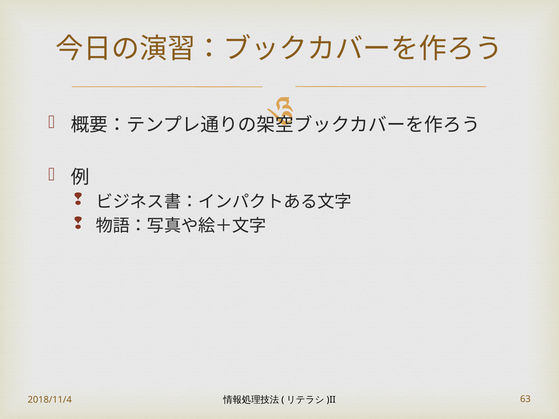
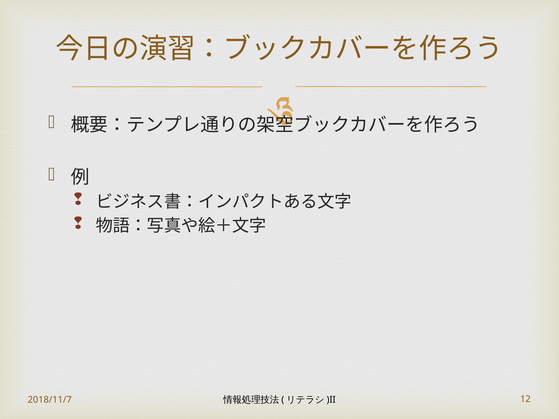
2018/11/4: 2018/11/4 -> 2018/11/7 (50, 400)
63: 63 -> 12 (525, 399)
